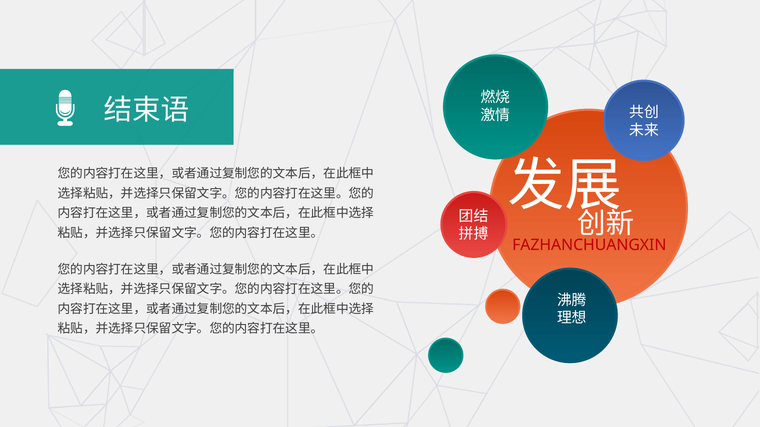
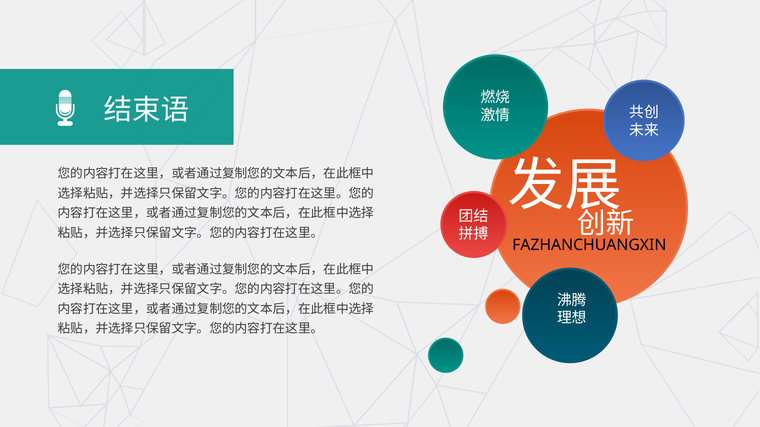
FAZHANCHUANGXIN colour: red -> black (589, 245)
